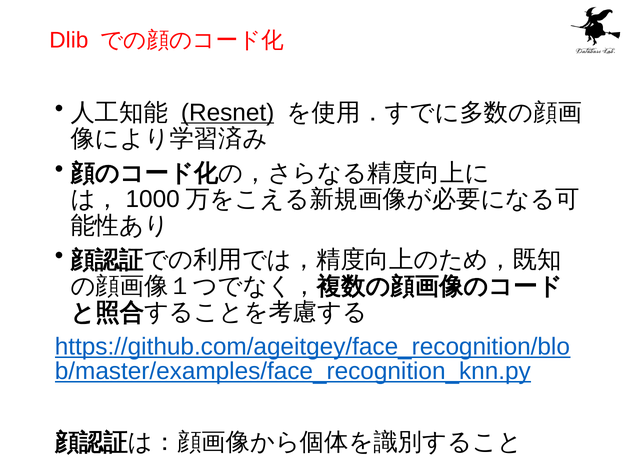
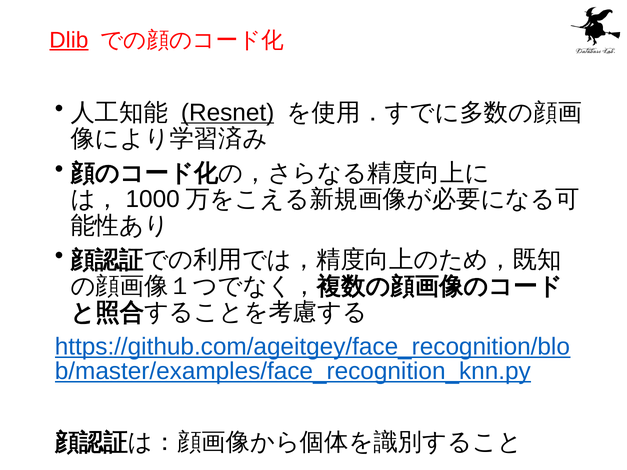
Dlib underline: none -> present (69, 40)
